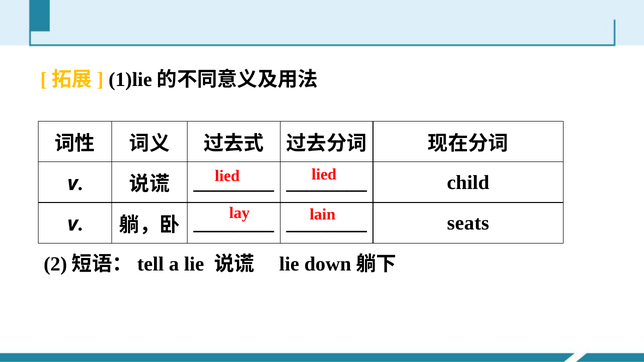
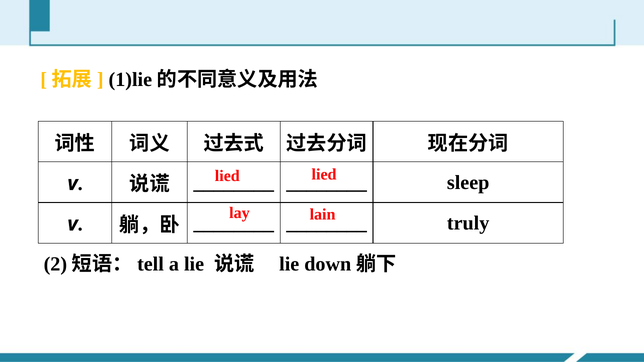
child: child -> sleep (468, 183)
seats: seats -> truly (468, 223)
